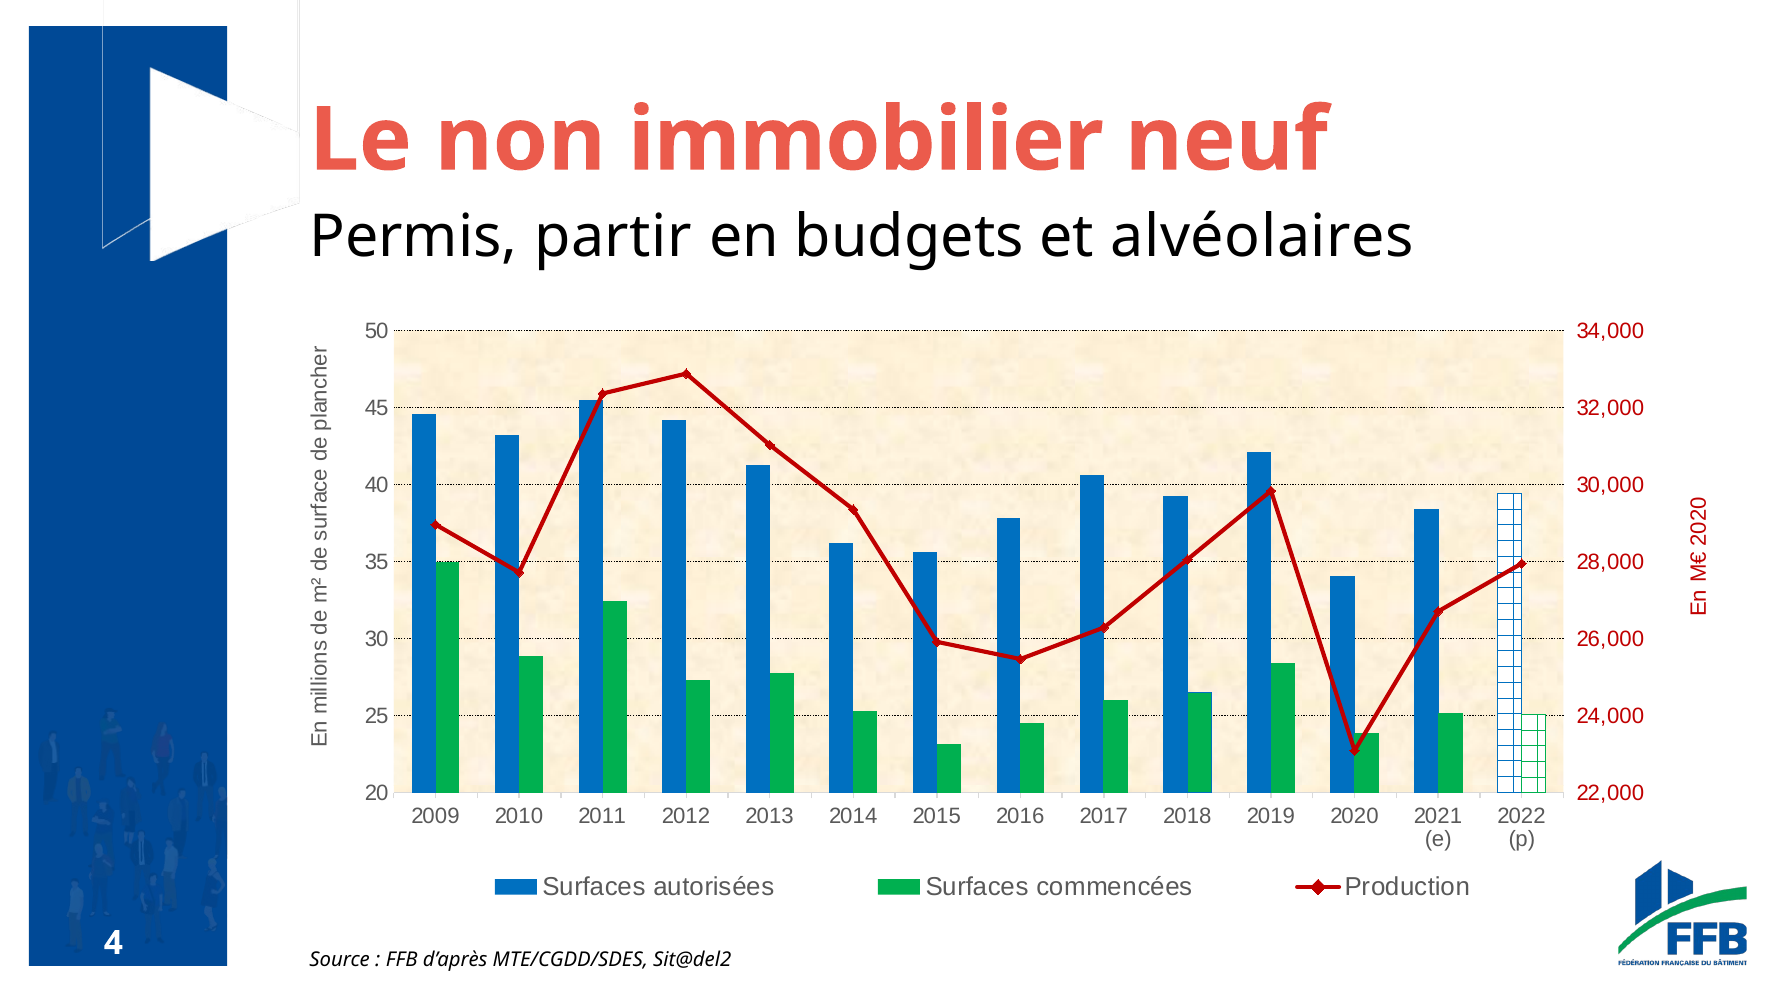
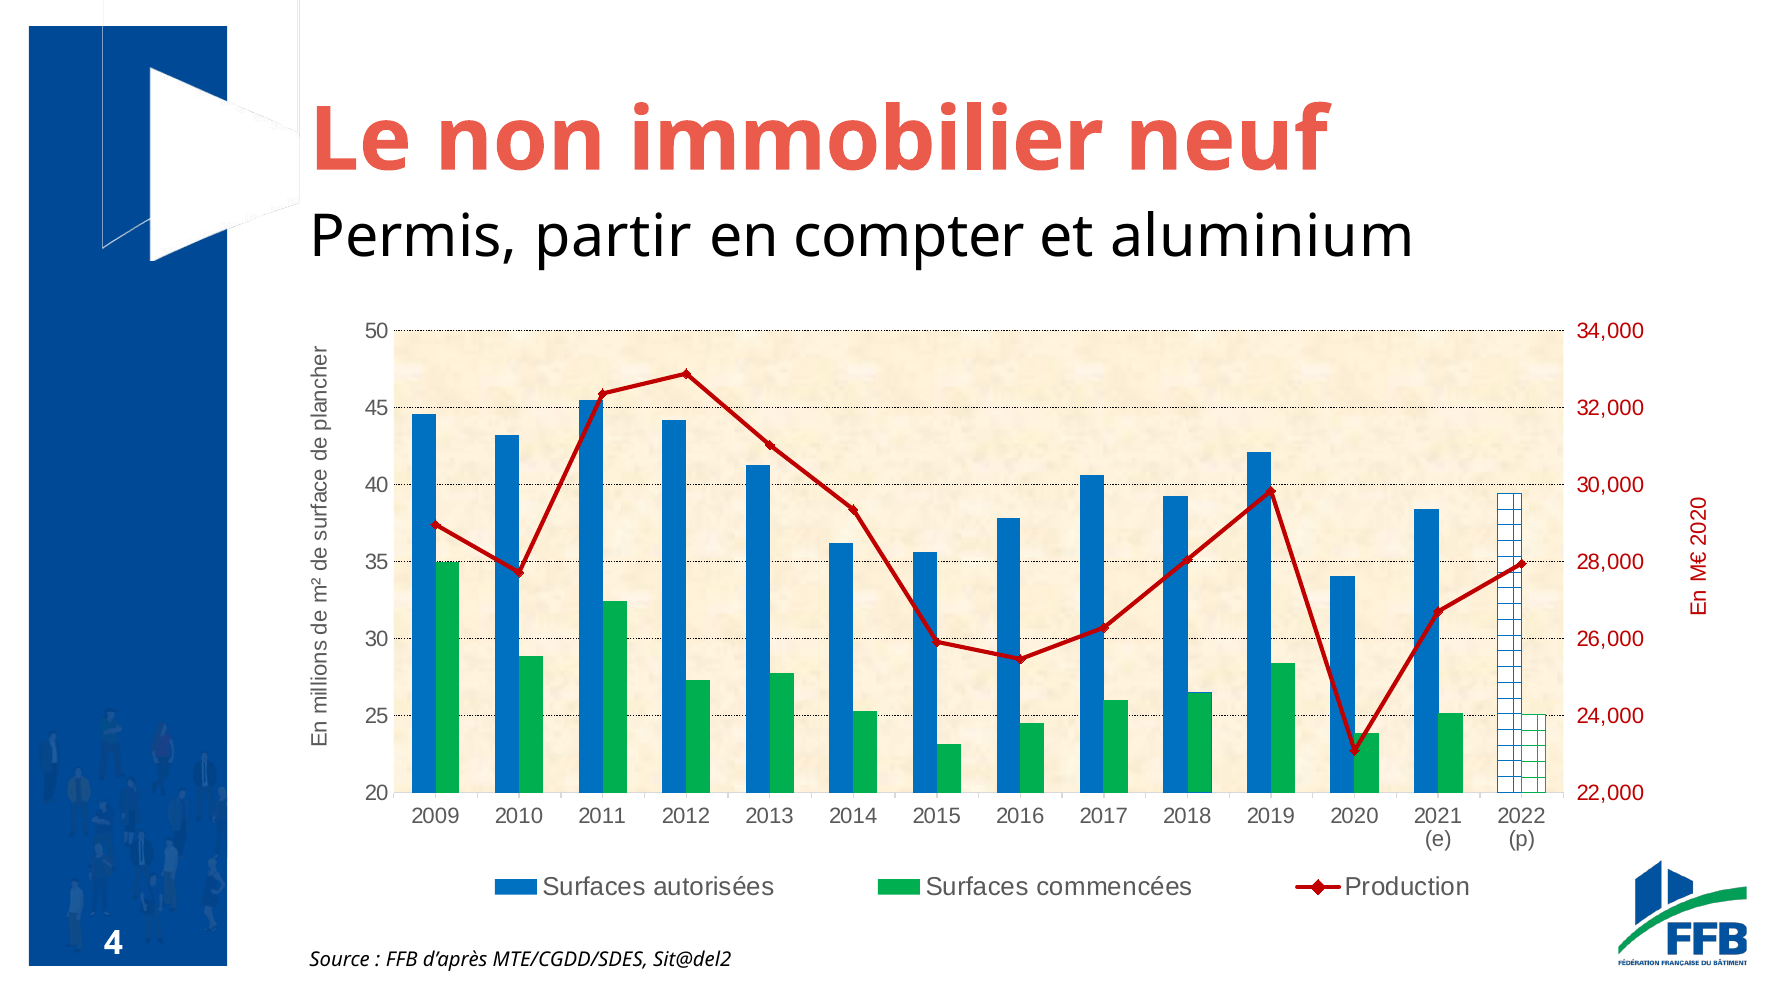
budgets: budgets -> compter (910, 237)
alvéolaires: alvéolaires -> aluminium (1262, 237)
